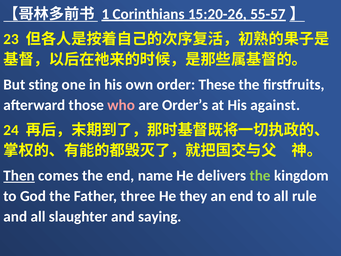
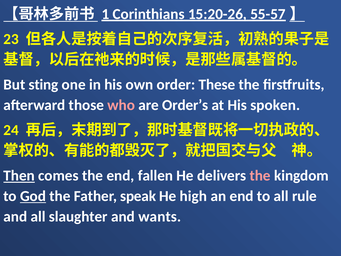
against: against -> spoken (275, 105)
name: name -> fallen (155, 176)
the colour: light green -> pink (260, 176)
God underline: none -> present (33, 196)
three: three -> speak (138, 196)
they: they -> high (193, 196)
saying: saying -> wants (160, 216)
